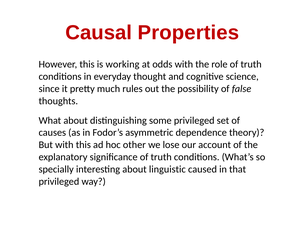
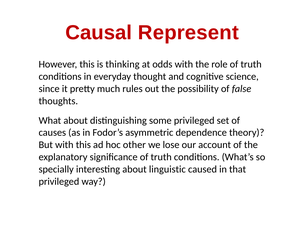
Properties: Properties -> Represent (188, 33)
working: working -> thinking (123, 64)
